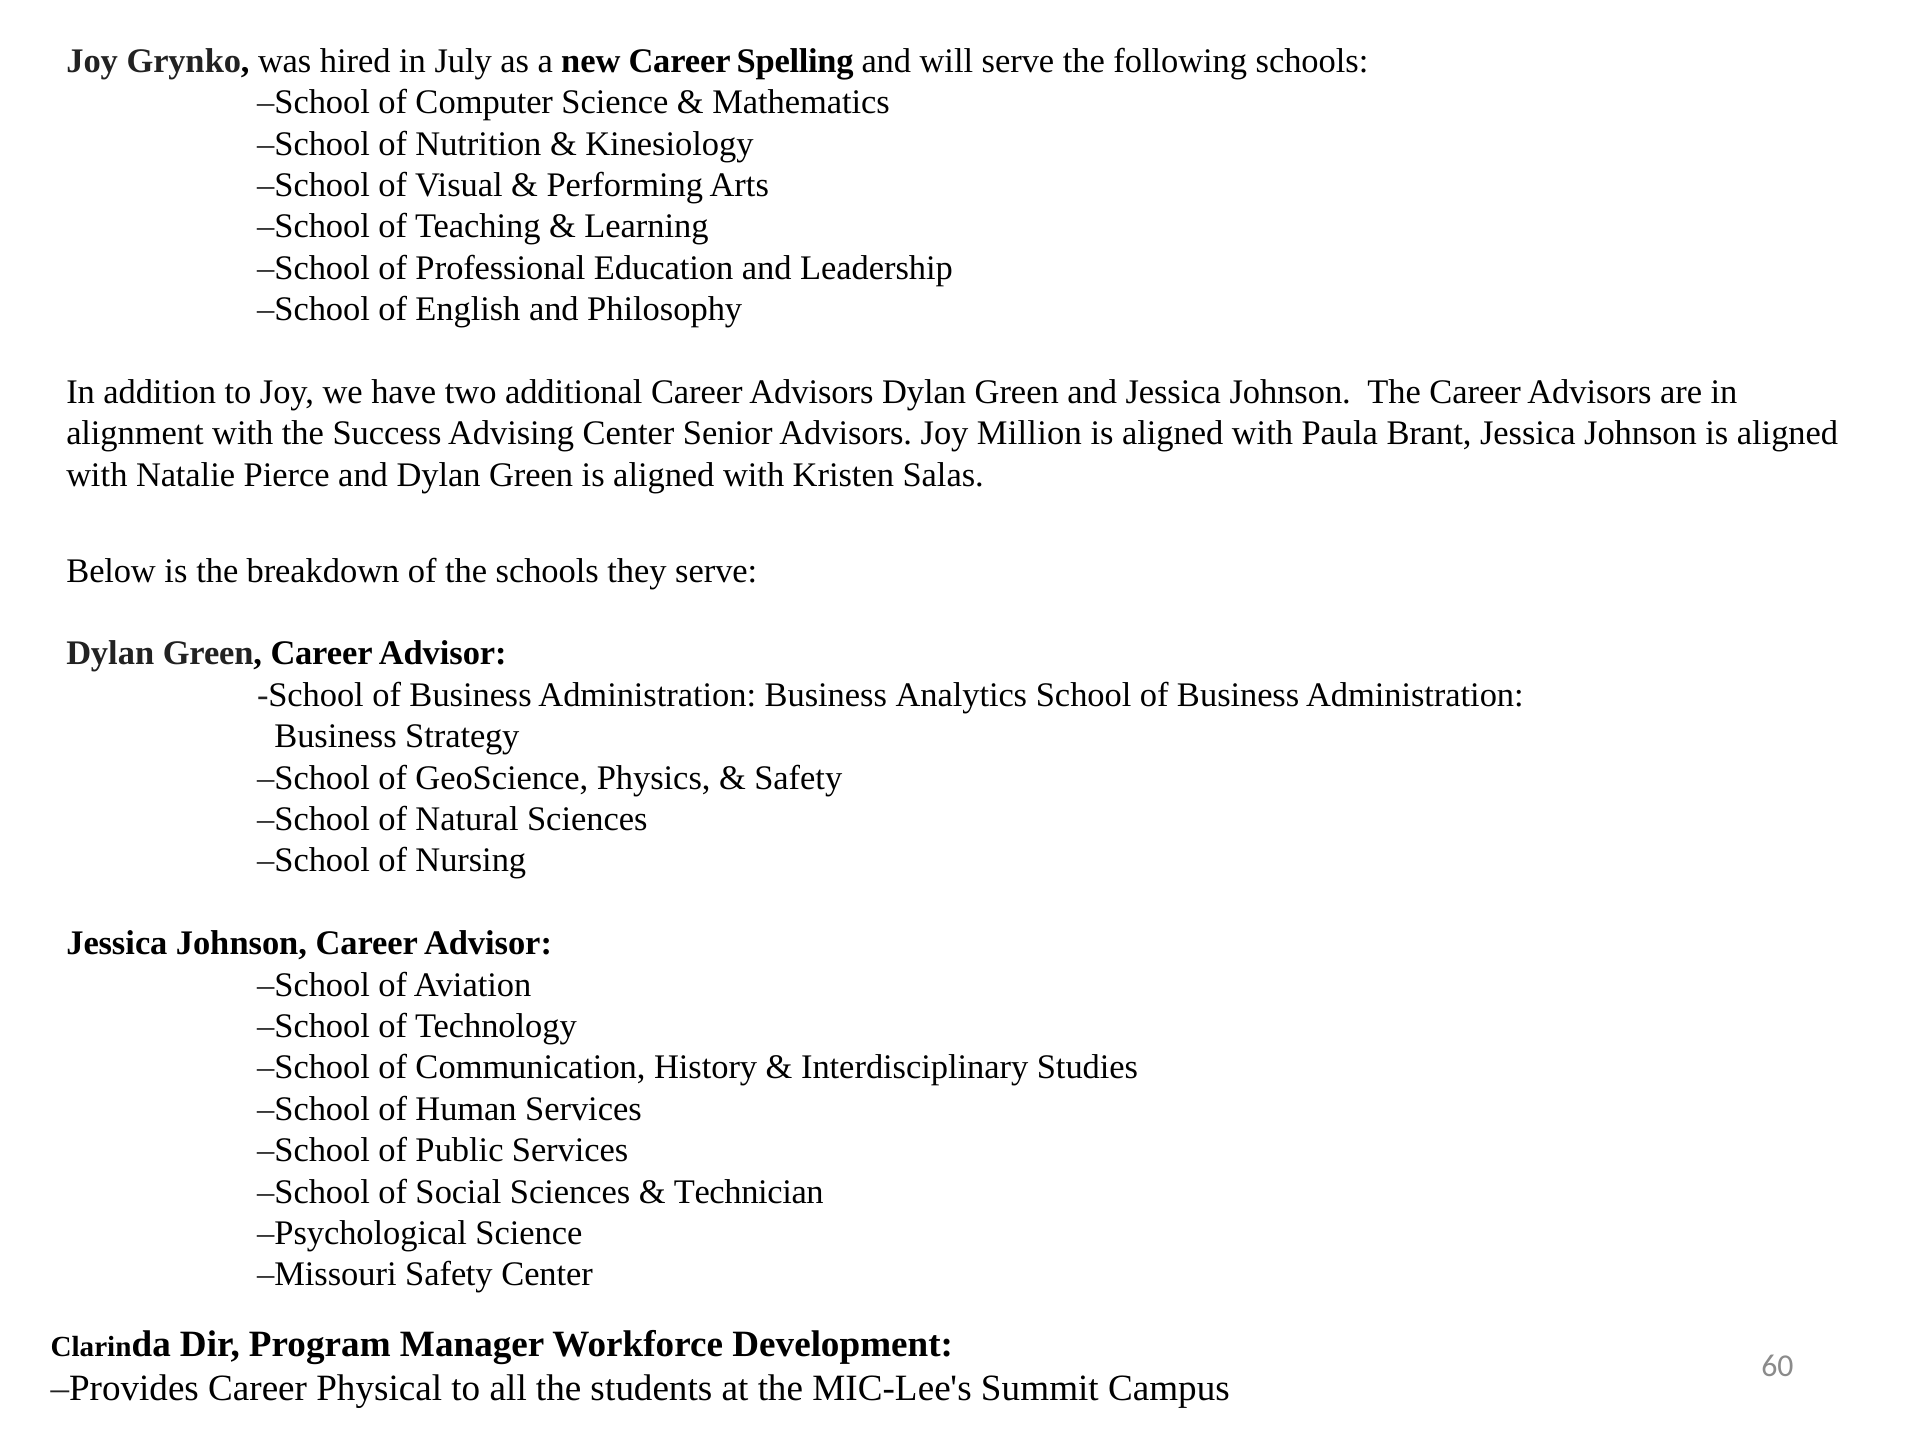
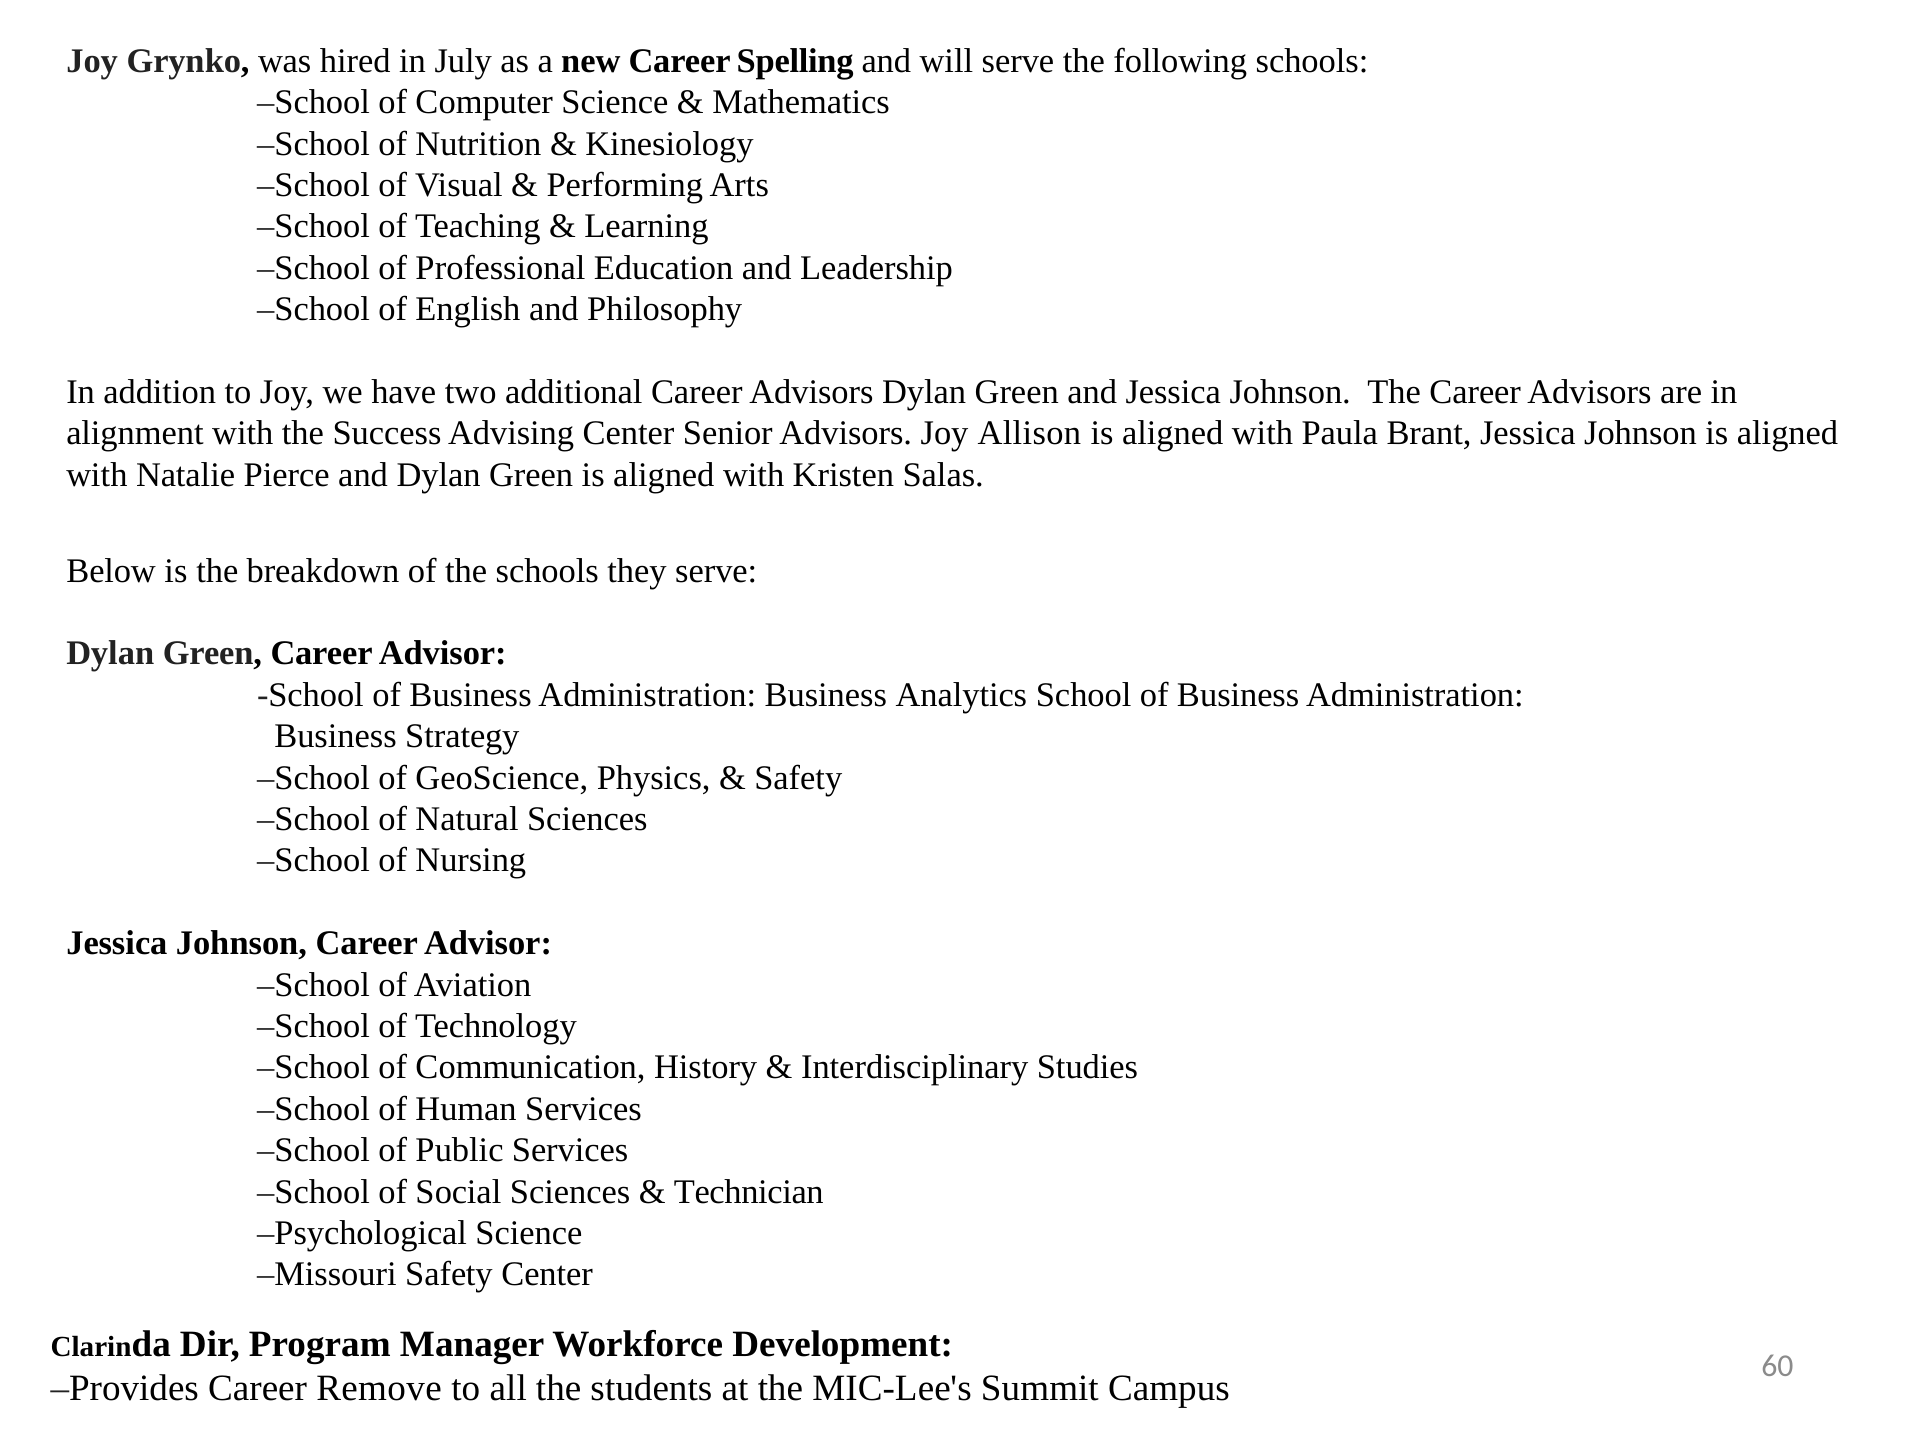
Million: Million -> Allison (1029, 433)
Physical: Physical -> Remove (379, 1389)
